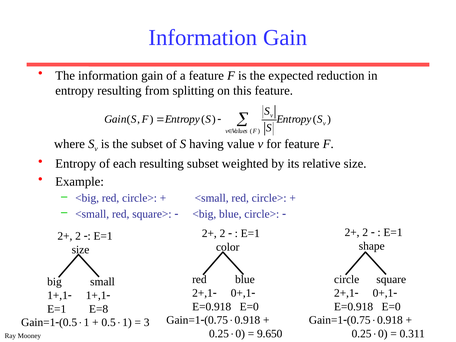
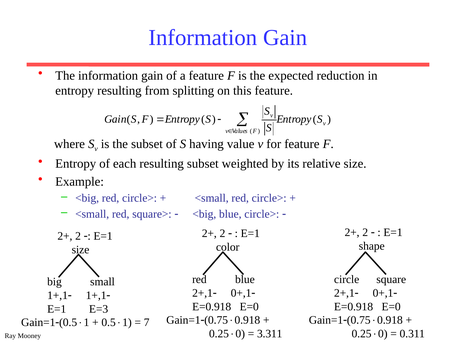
E=8: E=8 -> E=3 (99, 309)
3: 3 -> 7 (147, 322)
9.650: 9.650 -> 3.311 (270, 334)
